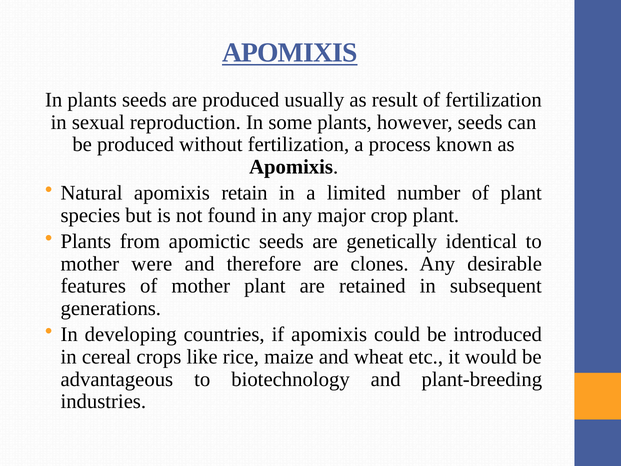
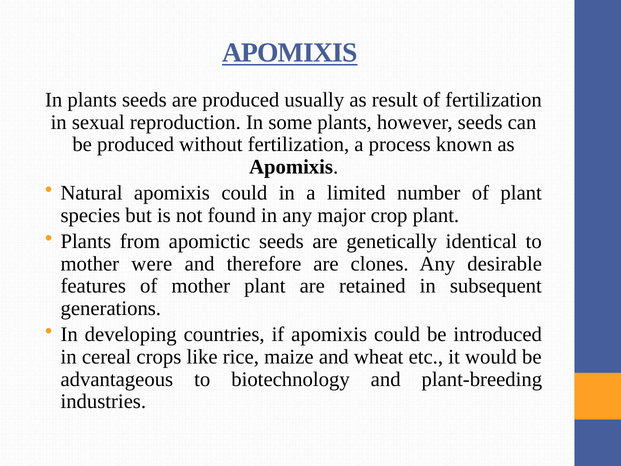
Natural apomixis retain: retain -> could (244, 193)
